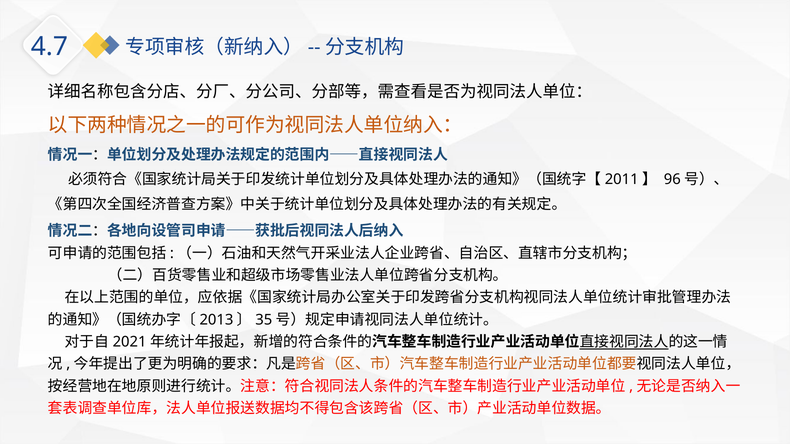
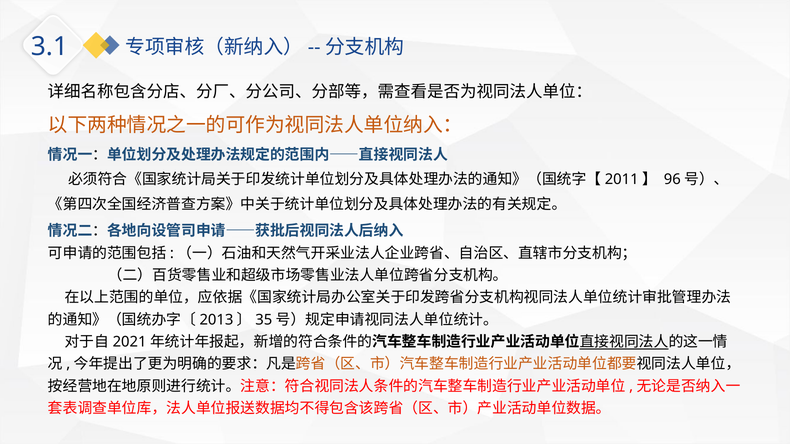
4.7: 4.7 -> 3.1 (49, 47)
